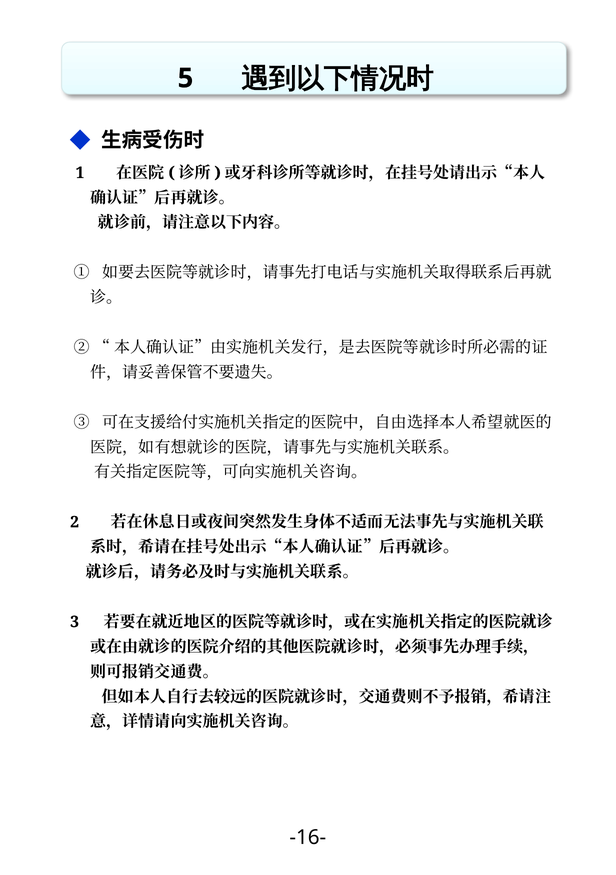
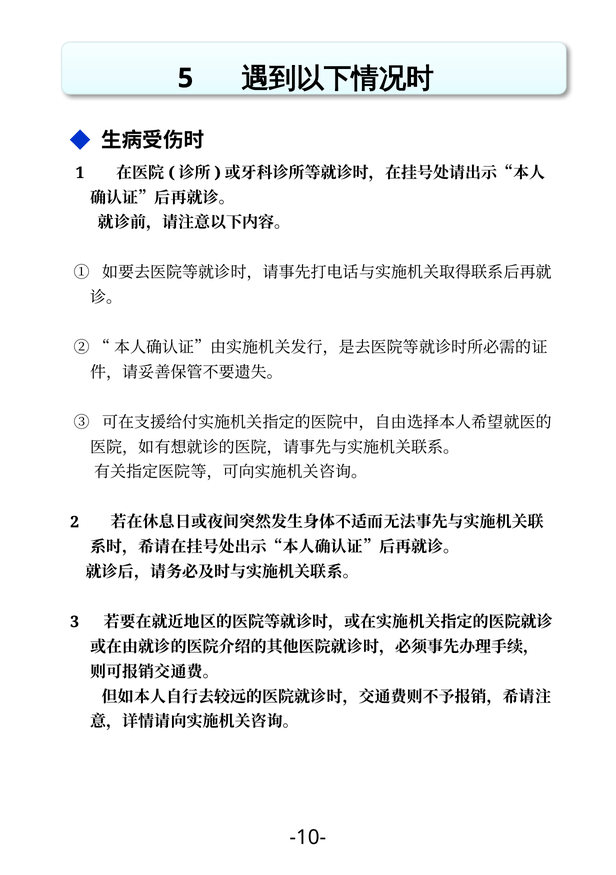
-16-: -16- -> -10- (308, 838)
